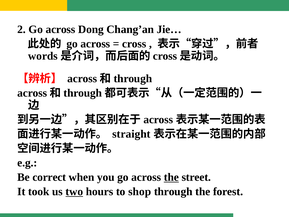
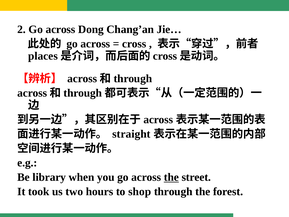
words: words -> places (43, 56)
correct: correct -> library (49, 177)
two underline: present -> none (74, 191)
